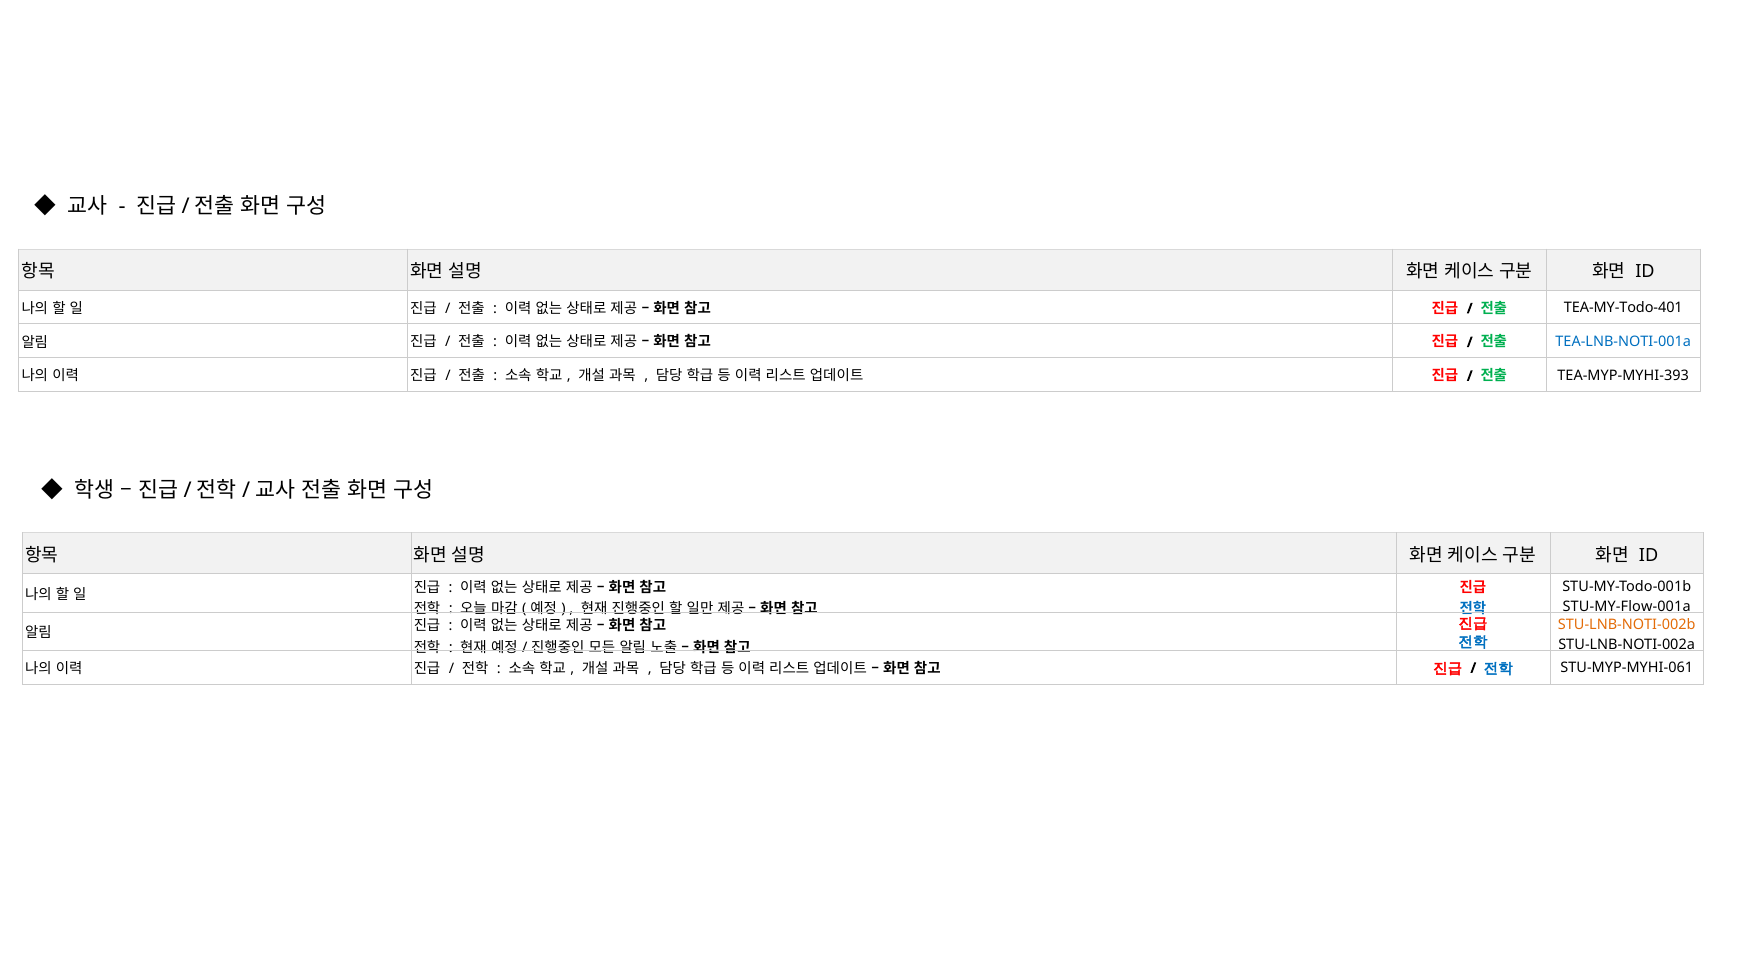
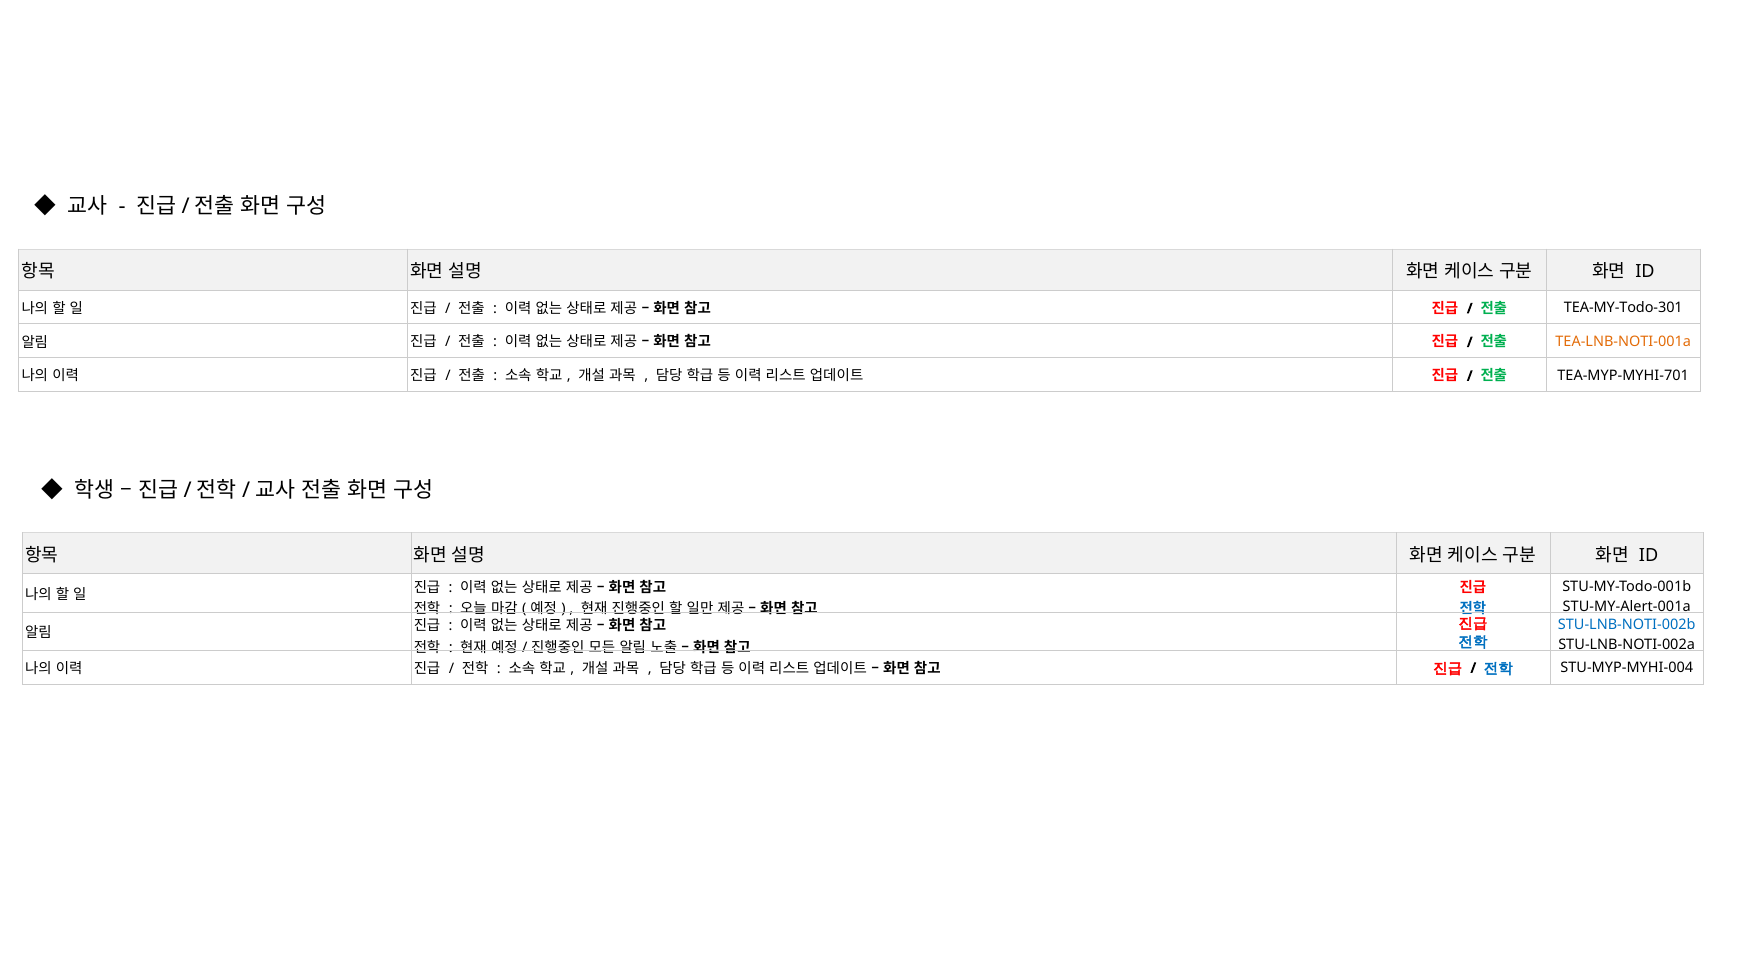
TEA-MY-Todo-401: TEA-MY-Todo-401 -> TEA-MY-Todo-301 (1623, 308)
TEA-LNB-NOTI-001a colour: blue -> orange (1623, 342)
TEA-MYP-MYHI-393: TEA-MYP-MYHI-393 -> TEA-MYP-MYHI-701 (1623, 375)
STU-MY-Flow-001a: STU-MY-Flow-001a -> STU-MY-Alert-001a (1627, 606)
STU-LNB-NOTI-002b colour: orange -> blue (1627, 625)
STU-MYP-MYHI-061: STU-MYP-MYHI-061 -> STU-MYP-MYHI-004 (1627, 668)
